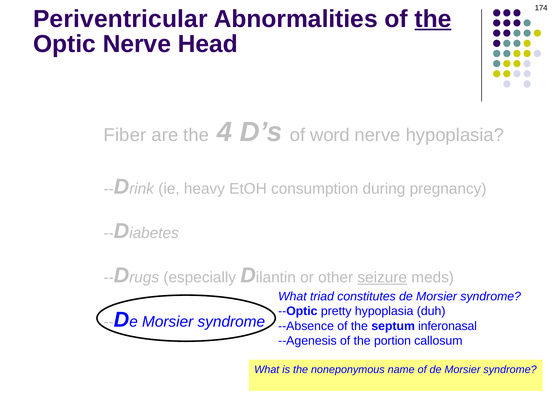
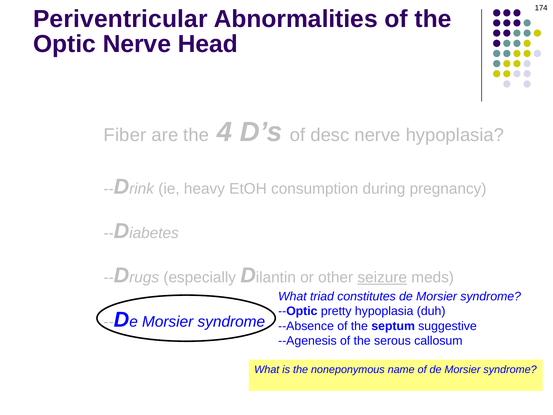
the underline: present -> none (433, 19)
word: word -> desc (330, 135)
inferonasal: inferonasal -> suggestive (447, 326)
portion: portion -> serous (392, 341)
